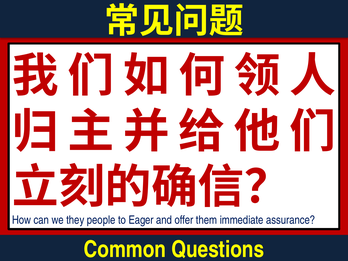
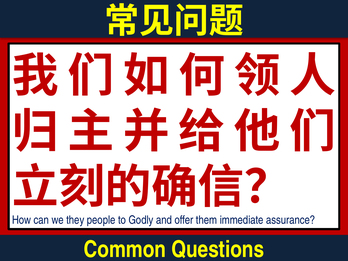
Eager: Eager -> Godly (141, 220)
